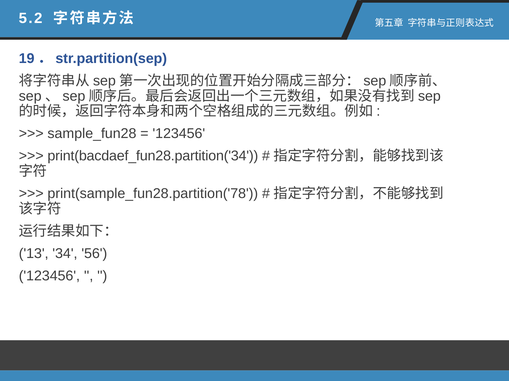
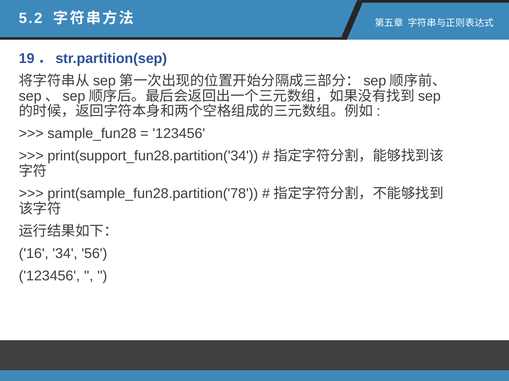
print(bacdaef_fun28.partition('34: print(bacdaef_fun28.partition('34 -> print(support_fun28.partition('34 (153, 156)
13: 13 -> 16 (34, 254)
